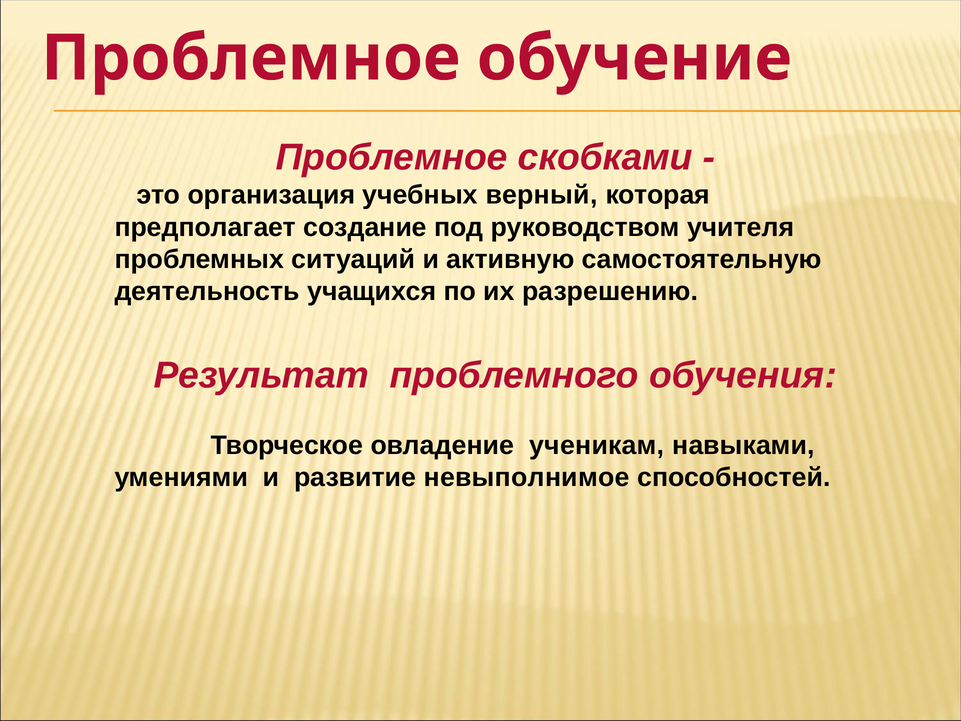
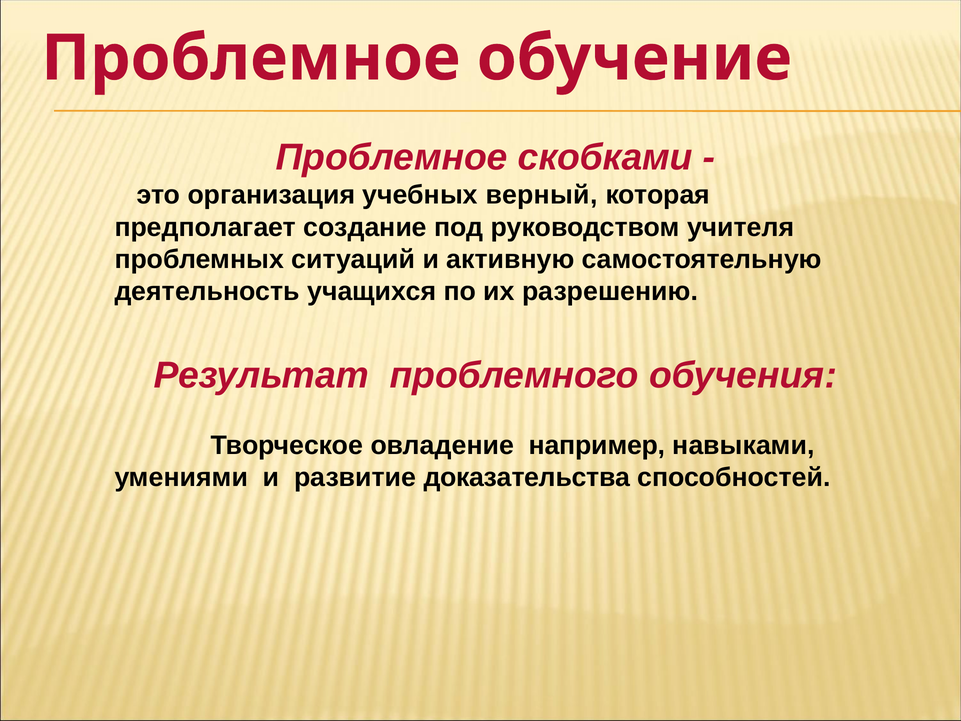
ученикам: ученикам -> например (597, 445)
невыполнимое: невыполнимое -> доказательства (527, 477)
